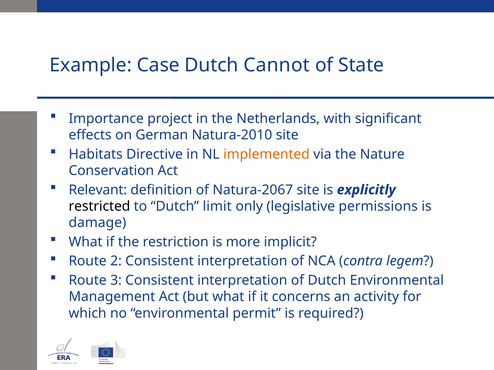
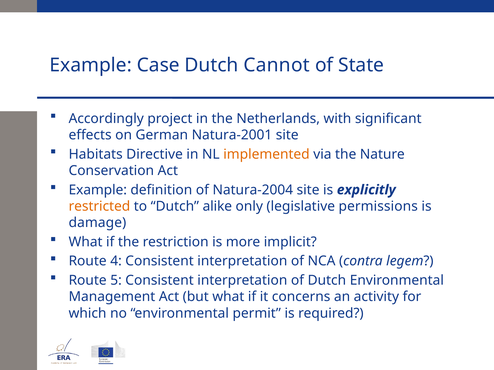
Importance: Importance -> Accordingly (106, 119)
Natura-2010: Natura-2010 -> Natura-2001 (232, 135)
Relevant: Relevant -> Example (98, 190)
Natura-2067: Natura-2067 -> Natura-2004 (253, 190)
restricted colour: black -> orange (99, 207)
limit: limit -> alike (217, 207)
2: 2 -> 4 (116, 261)
3: 3 -> 5 (116, 281)
